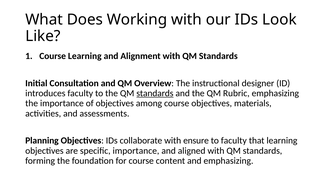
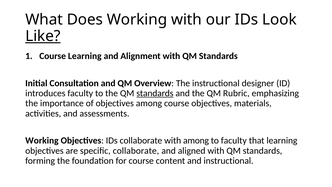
Like underline: none -> present (43, 36)
Planning: Planning -> Working (42, 140)
with ensure: ensure -> among (196, 140)
specific importance: importance -> collaborate (136, 151)
and emphasizing: emphasizing -> instructional (228, 161)
